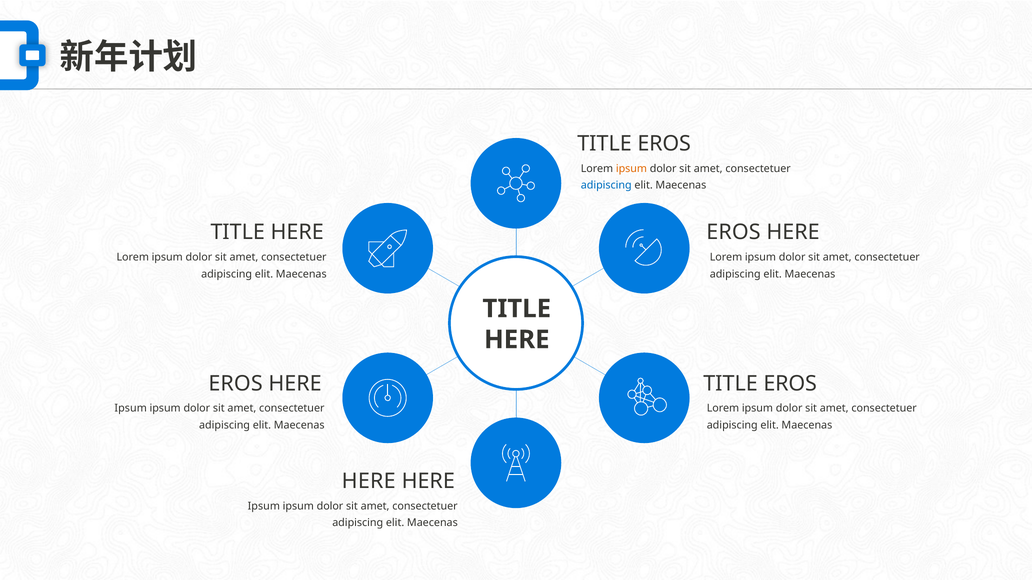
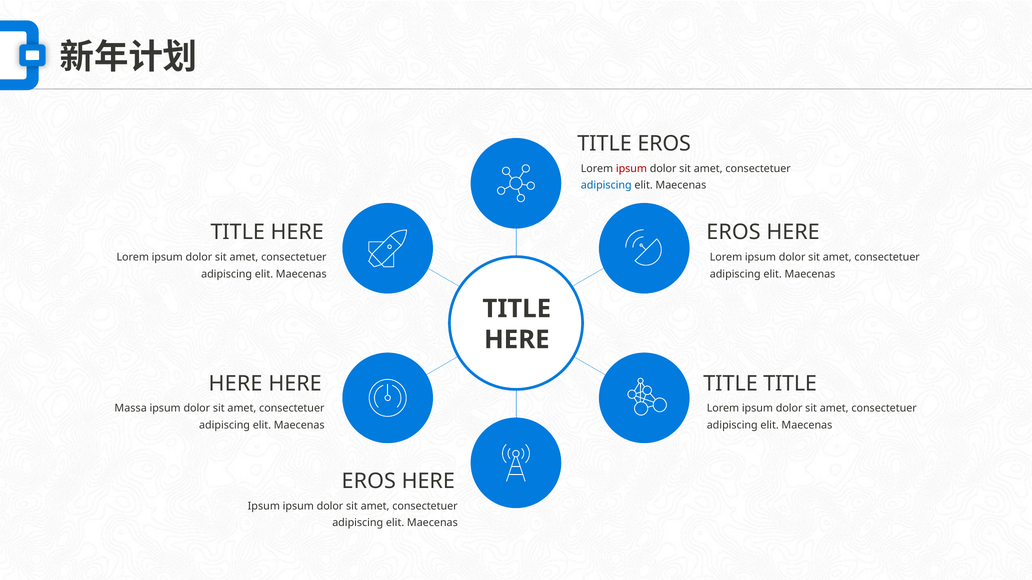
ipsum colour: orange -> red (631, 169)
EROS: EROS -> HERE (236, 384)
EROS: EROS -> TITLE (790, 384)
Ipsum: Ipsum -> Massa (131, 409)
HERE: HERE -> EROS (369, 481)
